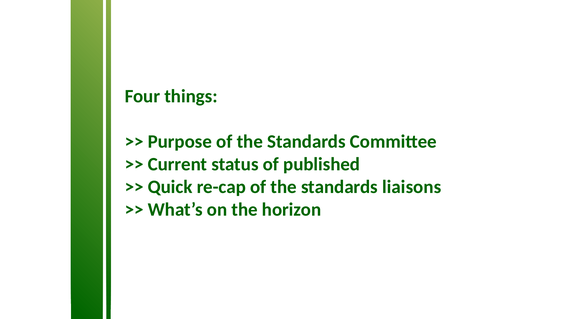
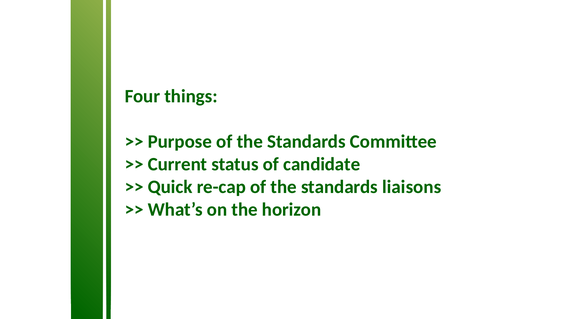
published: published -> candidate (322, 164)
